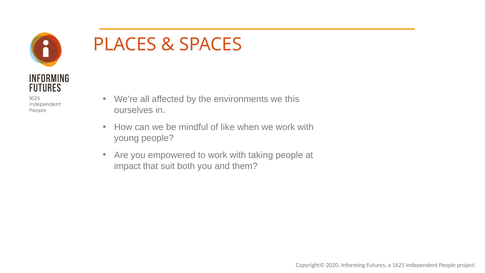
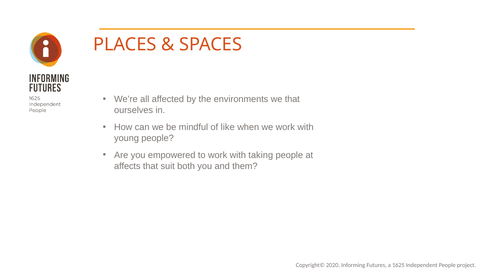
we this: this -> that (292, 99)
impact: impact -> affects (127, 166)
